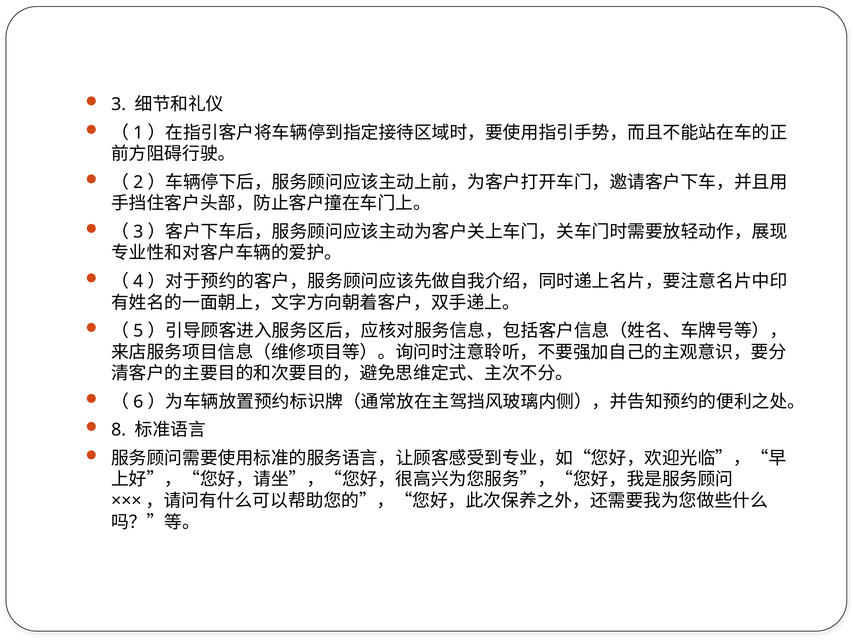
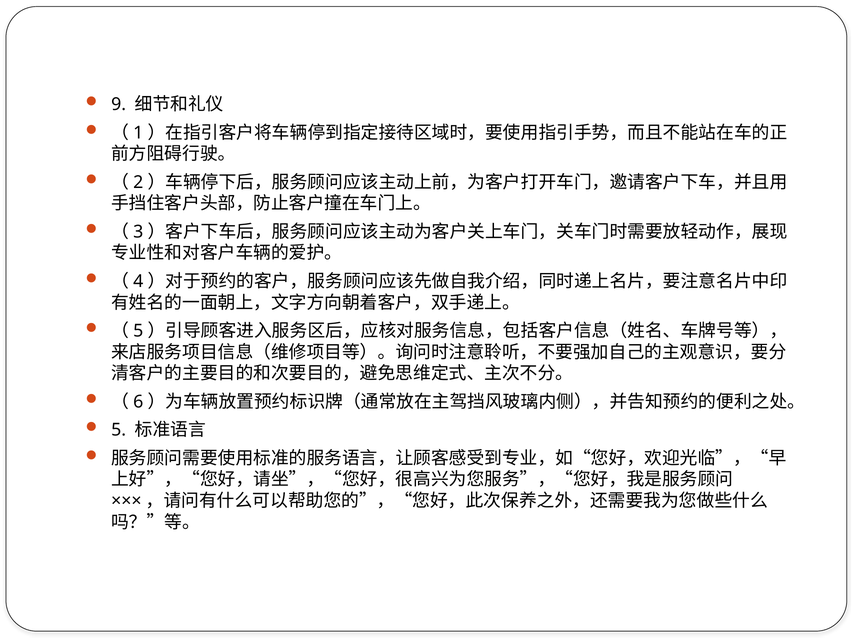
3: 3 -> 9 (119, 104)
8: 8 -> 5 (119, 430)
